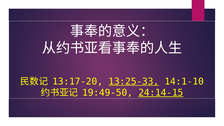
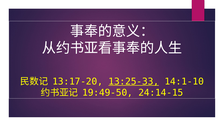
24:14-15 underline: present -> none (161, 93)
